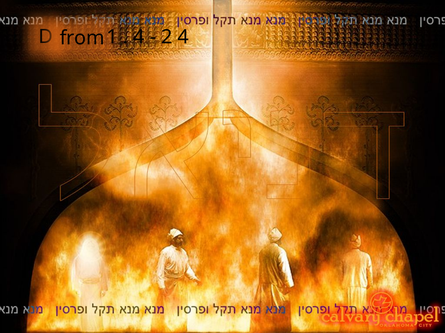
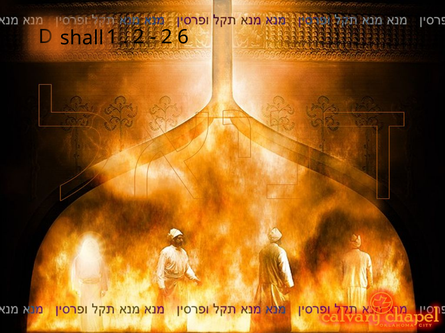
from: from -> shall (82, 38)
4: 4 -> 2 (139, 37)
2 4: 4 -> 6 (183, 37)
